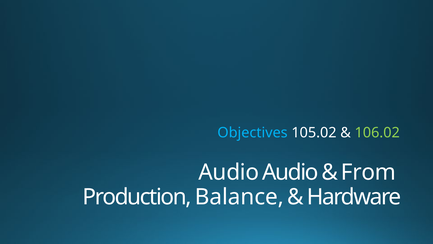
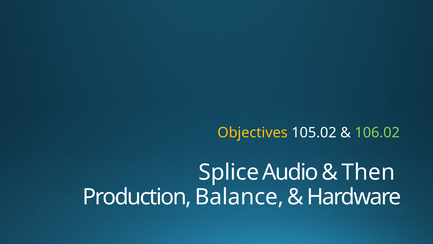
Objectives colour: light blue -> yellow (253, 133)
Audio: Audio -> Splice (229, 172)
From: From -> Then (368, 172)
